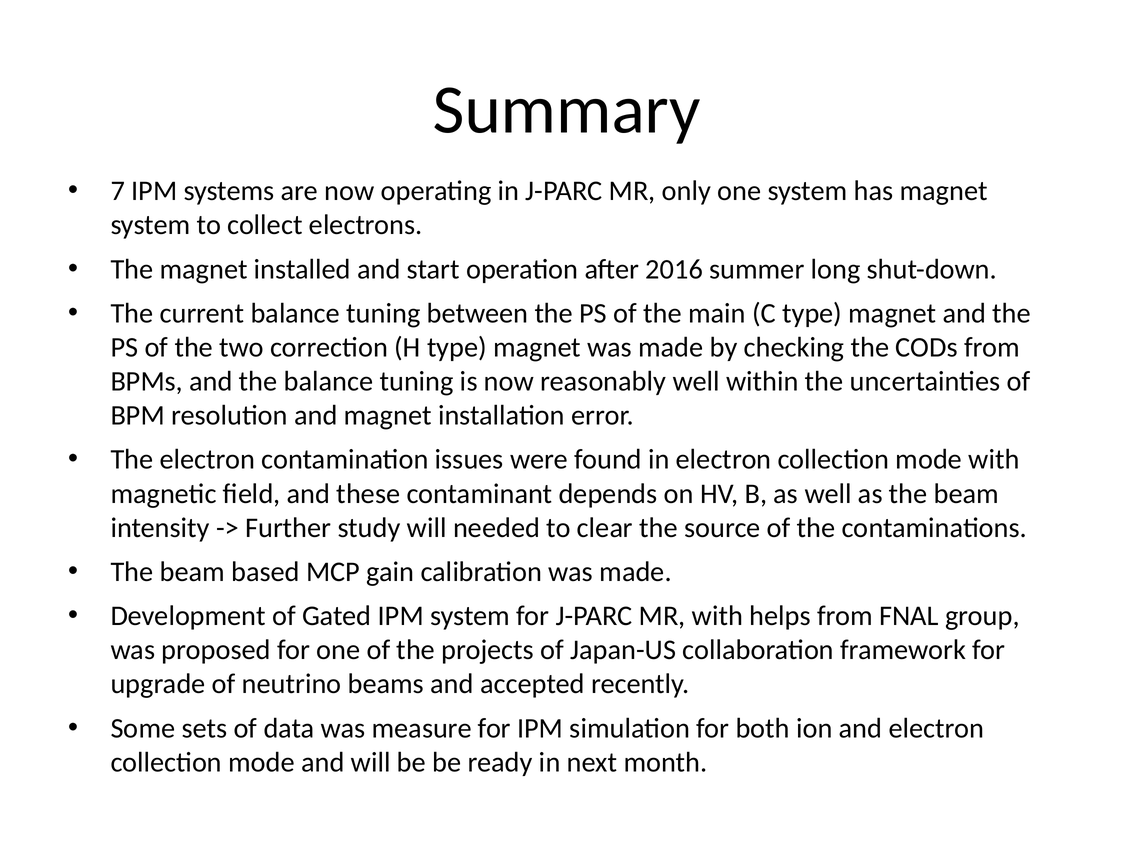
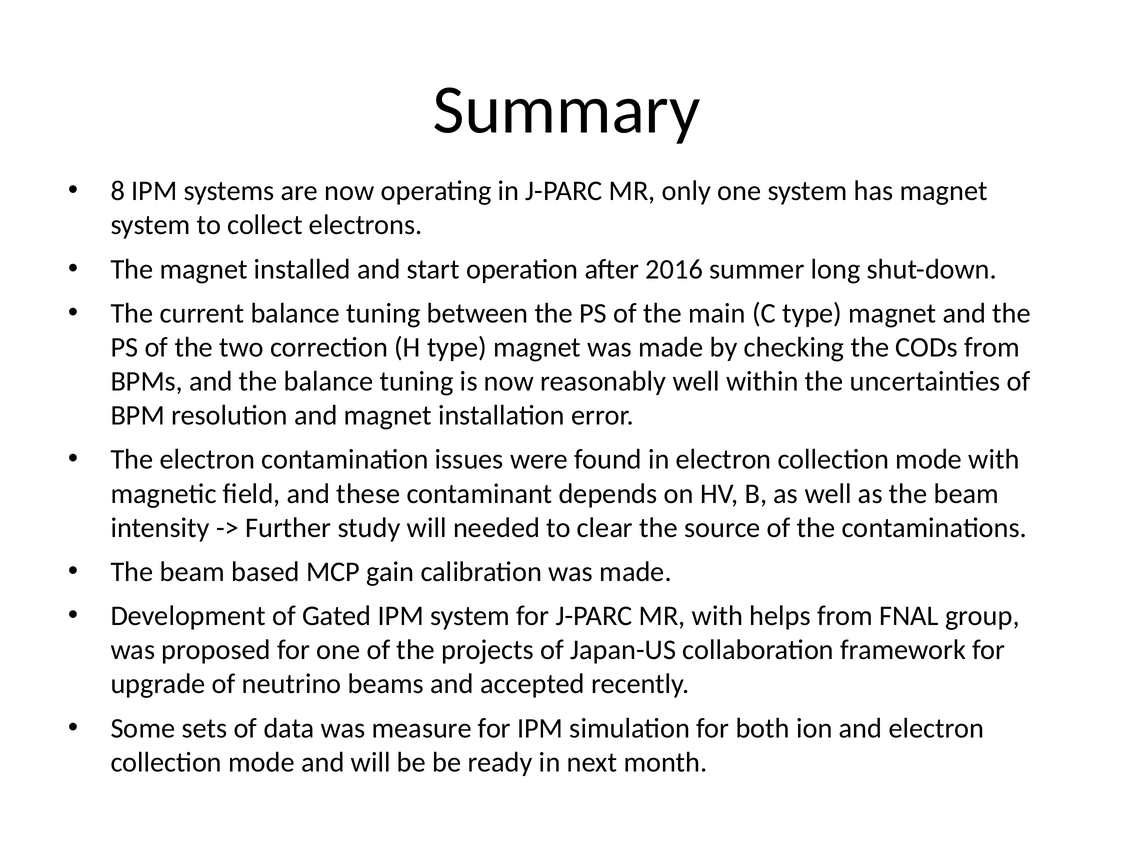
7: 7 -> 8 (118, 191)
